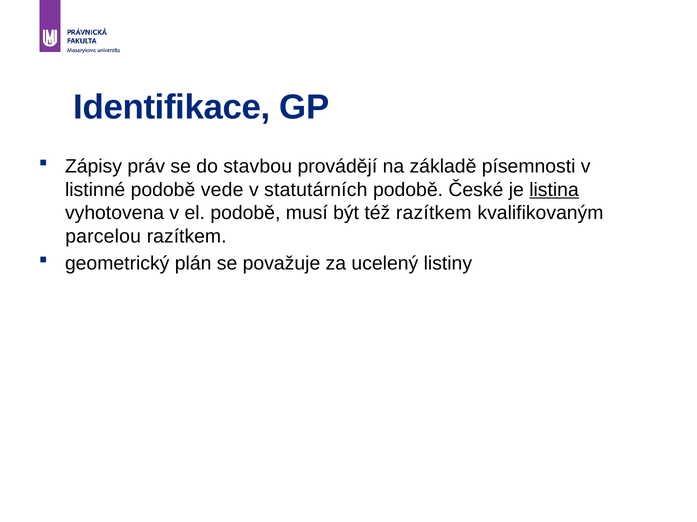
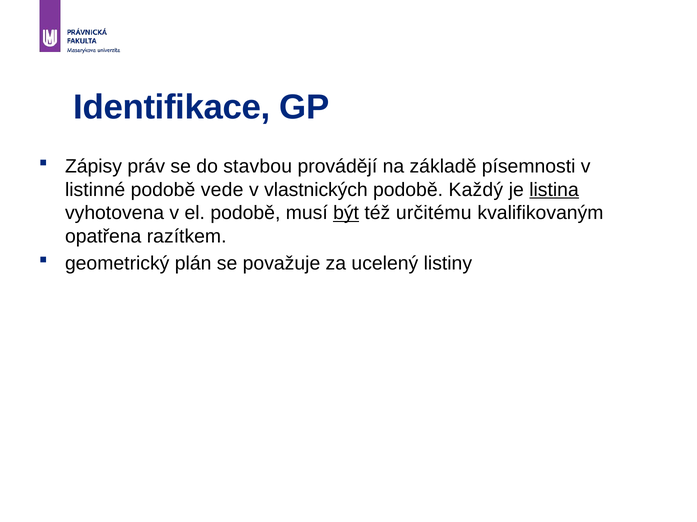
statutárních: statutárních -> vlastnických (316, 190)
České: České -> Každý (476, 190)
být underline: none -> present (346, 213)
též razítkem: razítkem -> určitému (434, 213)
parcelou: parcelou -> opatřena (103, 237)
